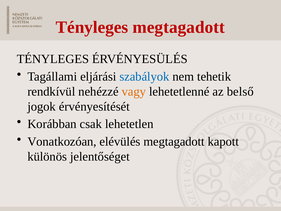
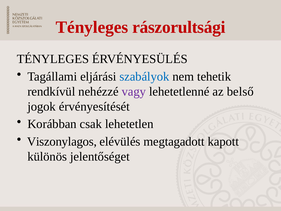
Tényleges megtagadott: megtagadott -> rászorultsági (179, 27)
vagy colour: orange -> purple (134, 91)
Vonatkozóan: Vonatkozóan -> Viszonylagos (62, 141)
